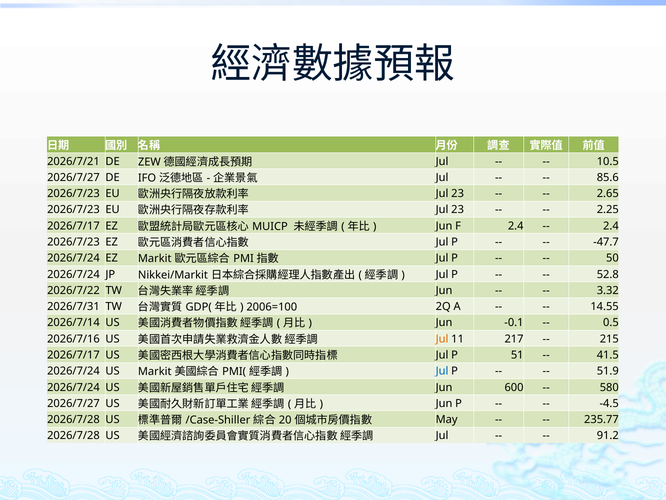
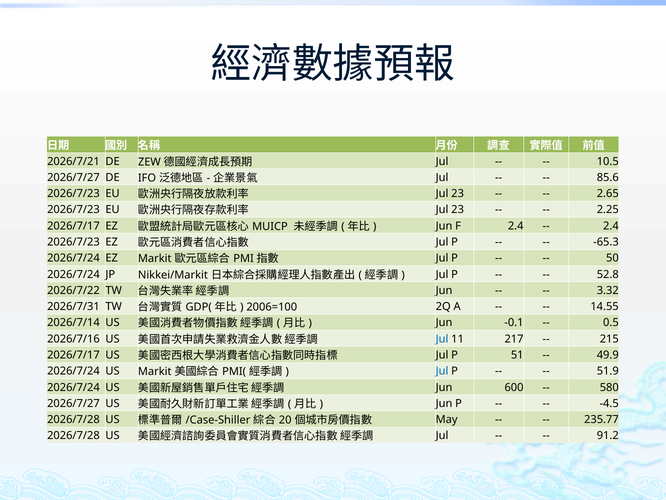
-47.7: -47.7 -> -65.3 (606, 242)
Jul colour: orange -> blue (442, 339)
41.5: 41.5 -> 49.9 (608, 355)
